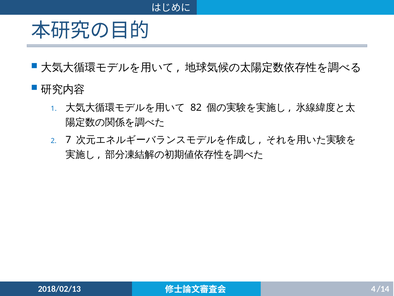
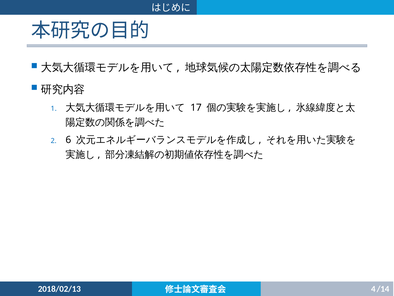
82: 82 -> 17 (196, 107)
7: 7 -> 6 (68, 140)
